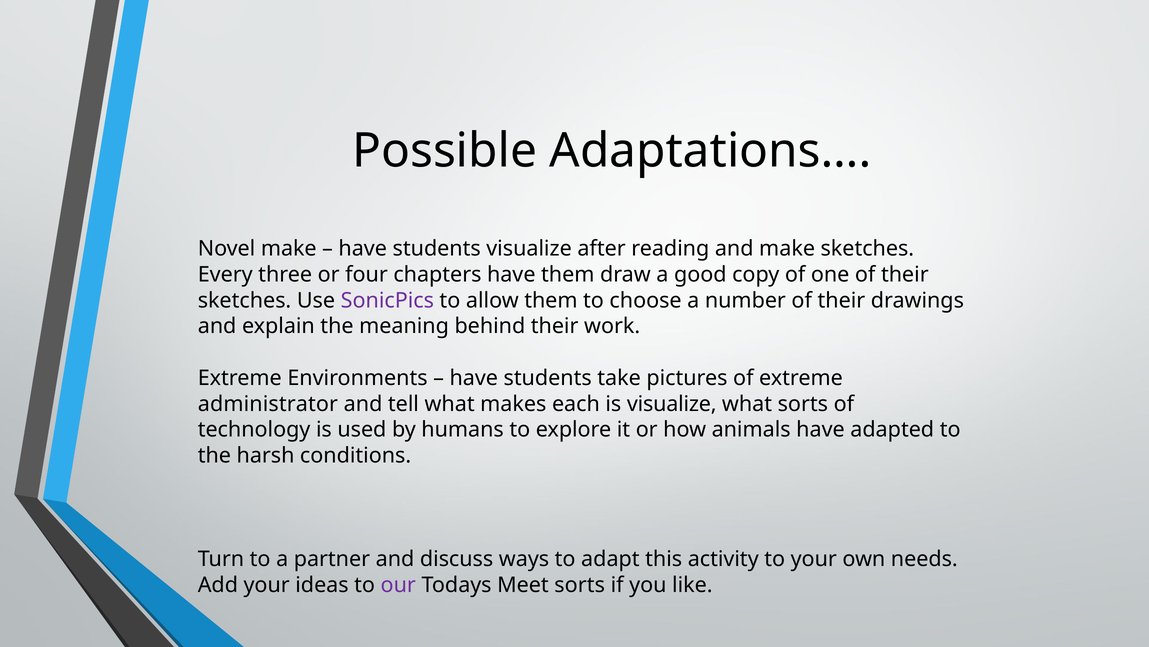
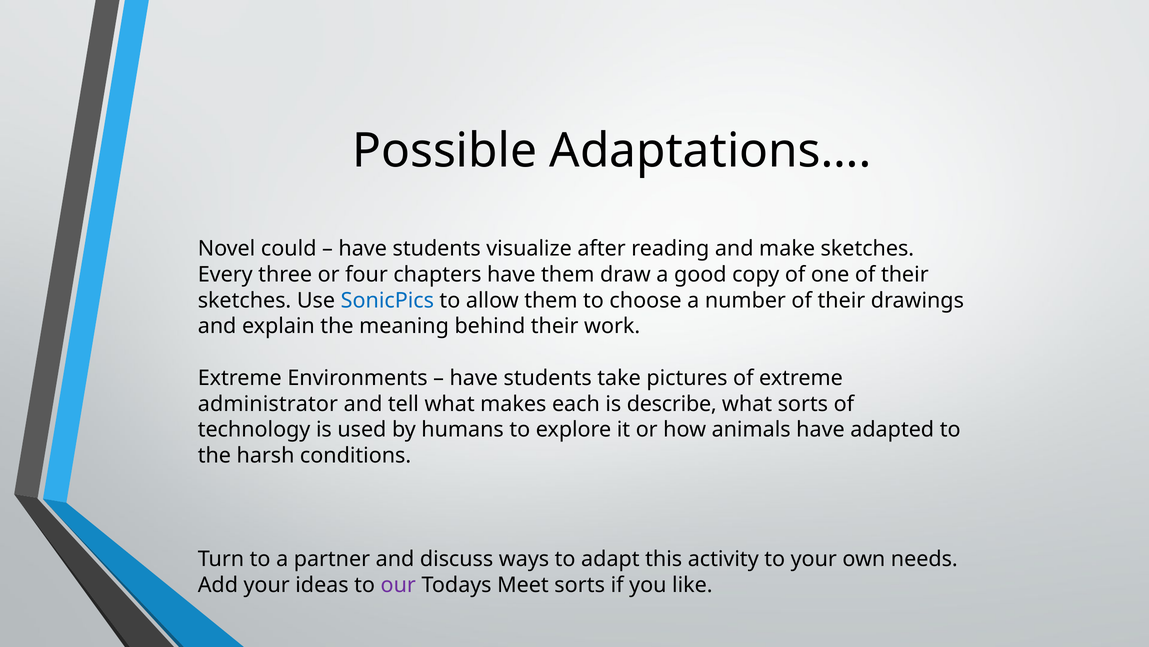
Novel make: make -> could (289, 248)
SonicPics colour: purple -> blue (387, 300)
is visualize: visualize -> describe (672, 404)
